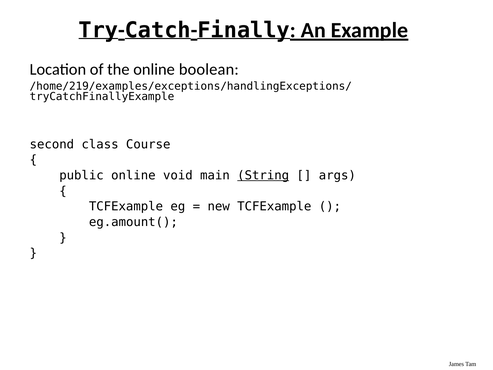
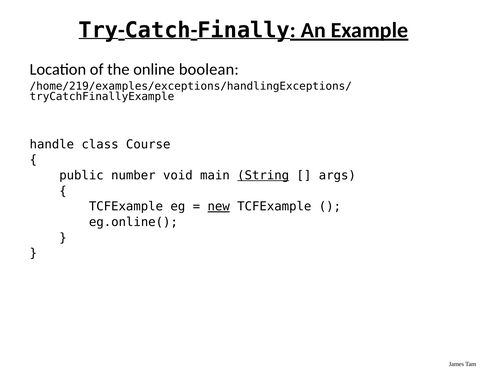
second: second -> handle (52, 144)
public online: online -> number (133, 175)
new underline: none -> present (219, 206)
eg.amount(: eg.amount( -> eg.online( (133, 222)
